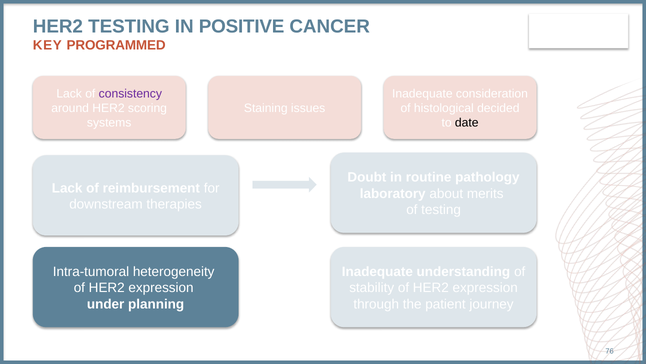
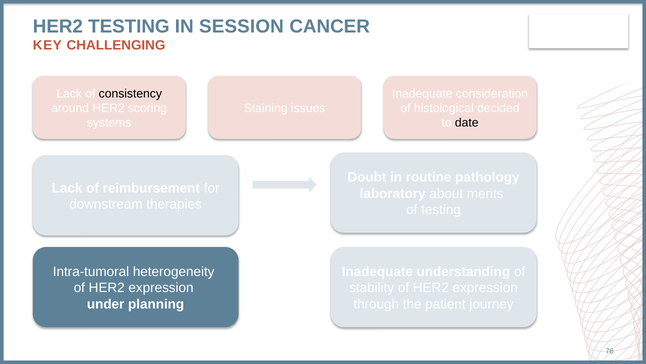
POSITIVE: POSITIVE -> SESSION (241, 26)
PROGRAMMED: PROGRAMMED -> CHALLENGING (116, 45)
consistency colour: purple -> black (130, 94)
